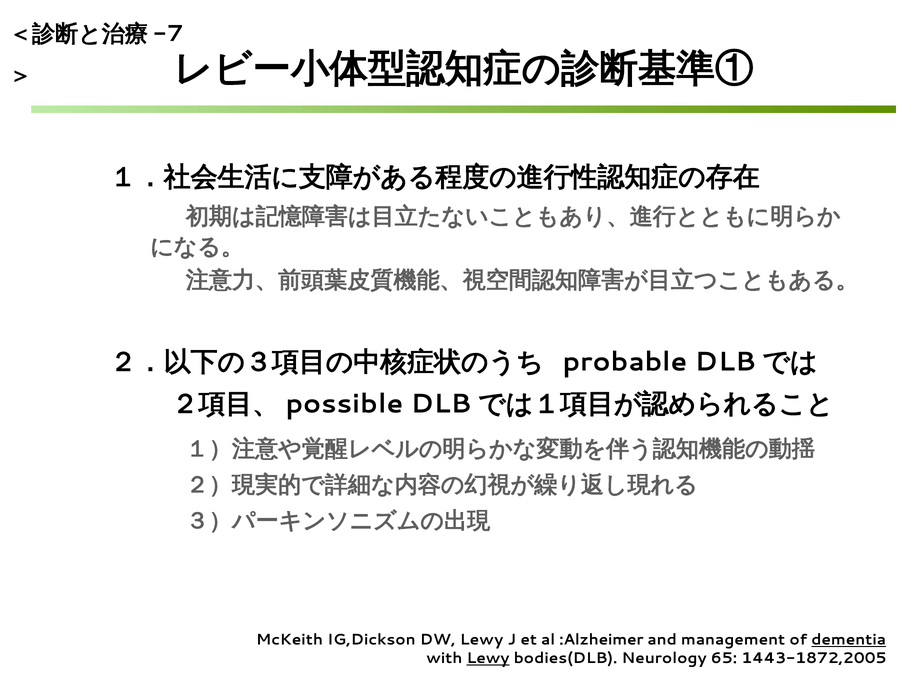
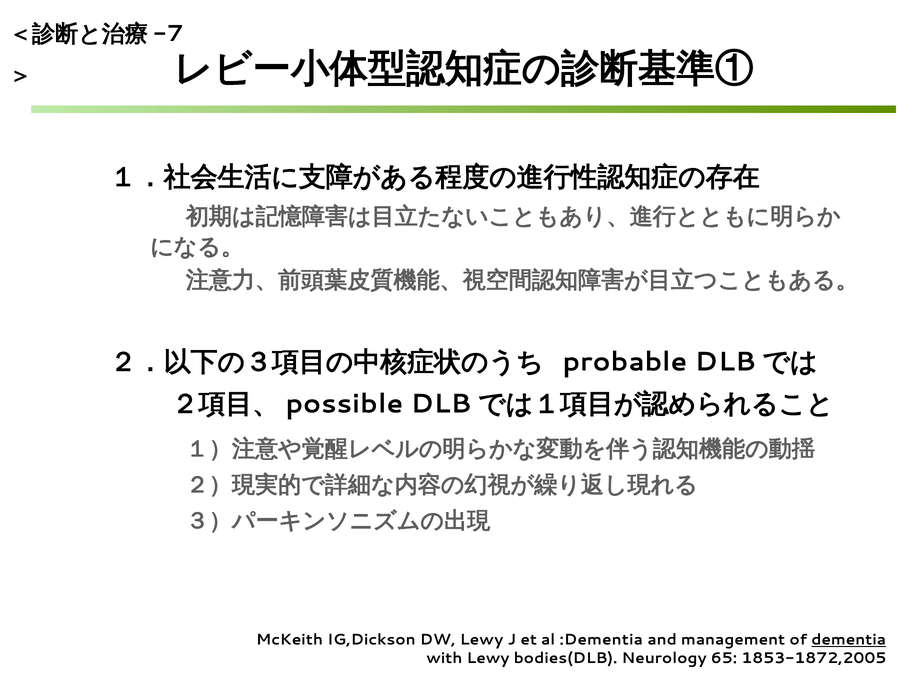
:Alzheimer: :Alzheimer -> :Dementia (601, 640)
Lewy underline: present -> none (488, 658)
1443-1872,2005: 1443-1872,2005 -> 1853-1872,2005 (814, 658)
